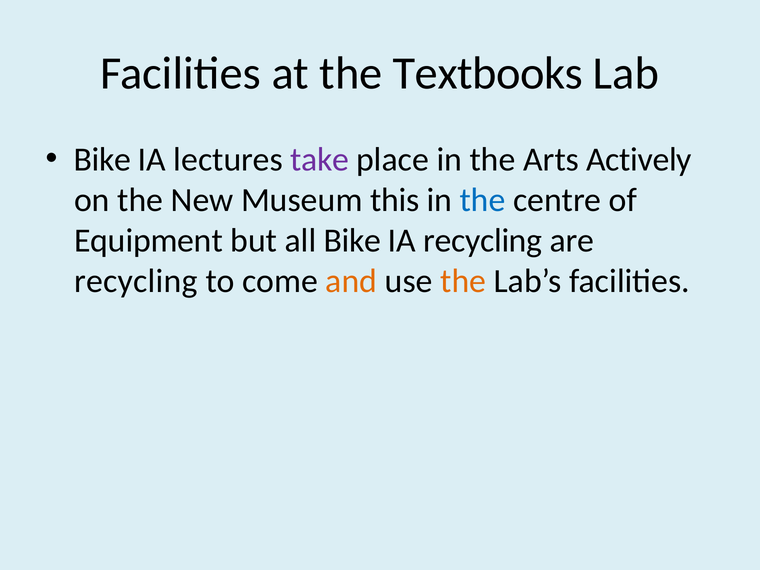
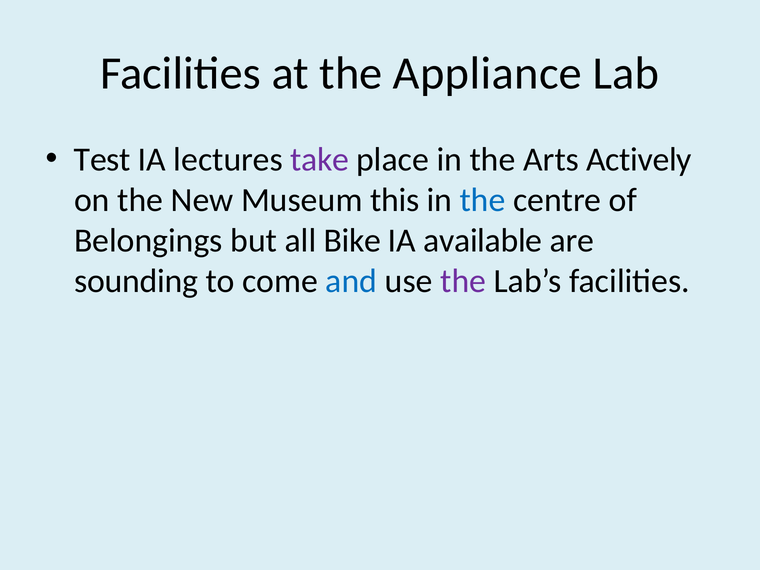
Textbooks: Textbooks -> Appliance (488, 74)
Bike: Bike -> Test (102, 159)
Equipment: Equipment -> Belongings (148, 241)
IA recycling: recycling -> available (483, 241)
recycling: recycling -> sounding (136, 281)
and colour: orange -> blue (351, 281)
the colour: orange -> purple (463, 281)
